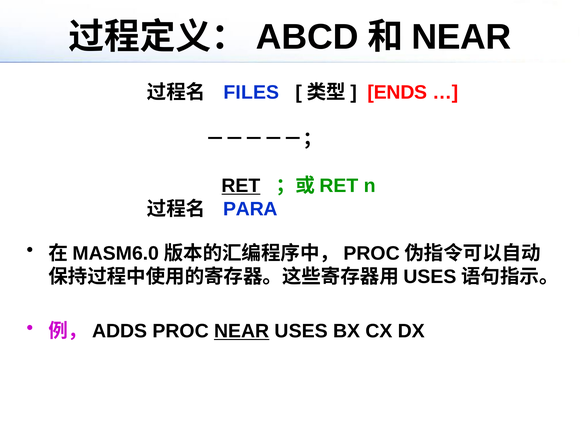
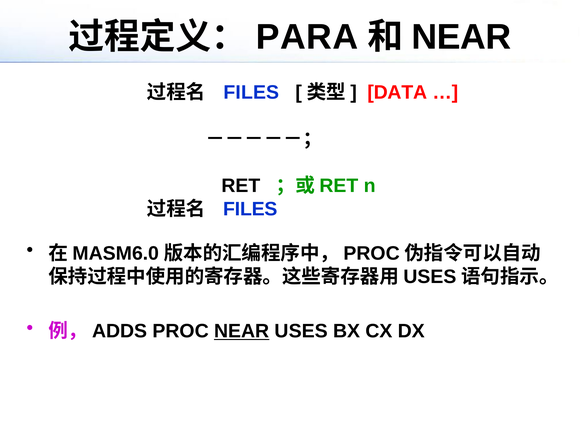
ABCD: ABCD -> PARA (307, 37)
ENDS: ENDS -> DATA (397, 92)
RET underline: present -> none (241, 186)
PARA: PARA -> FILES (250, 209)
